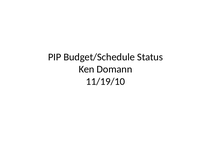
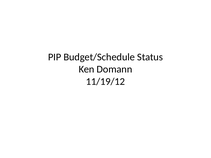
11/19/10: 11/19/10 -> 11/19/12 (105, 82)
